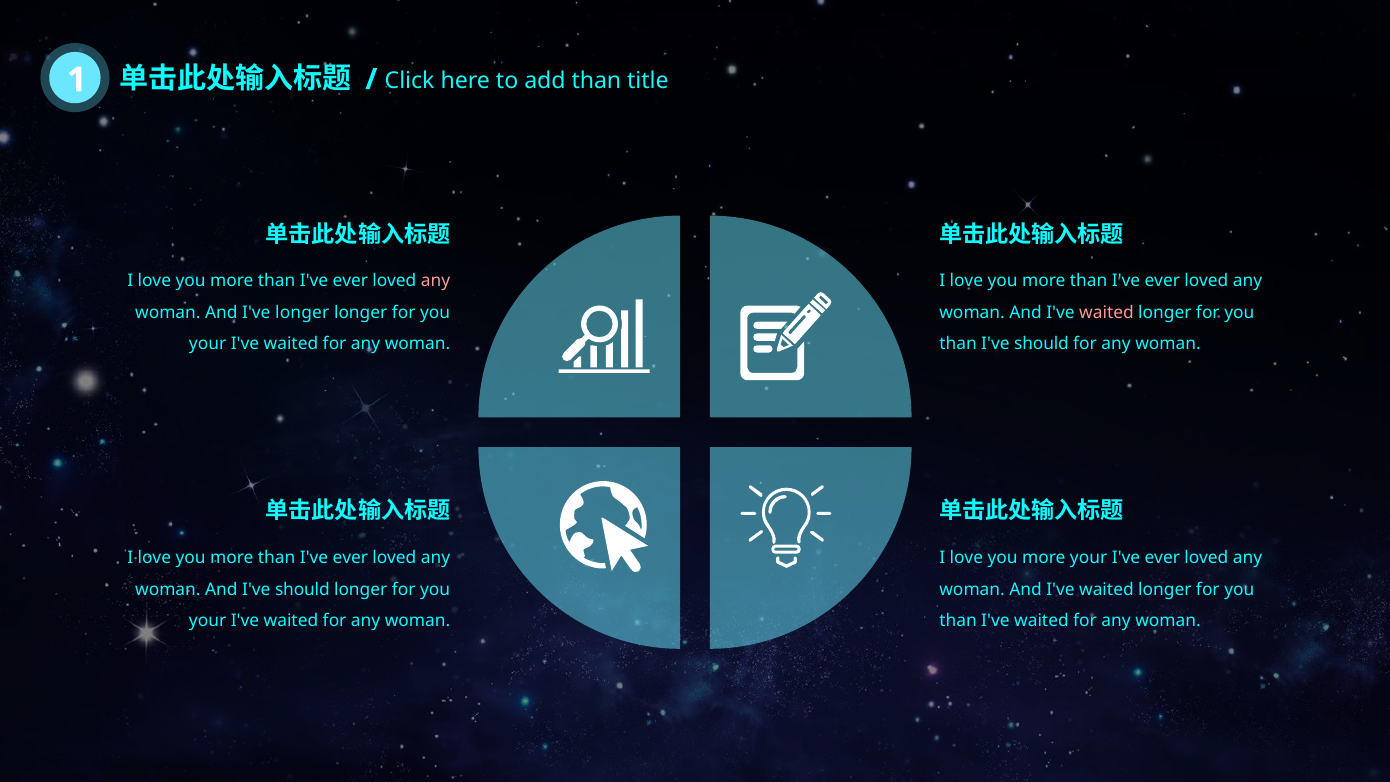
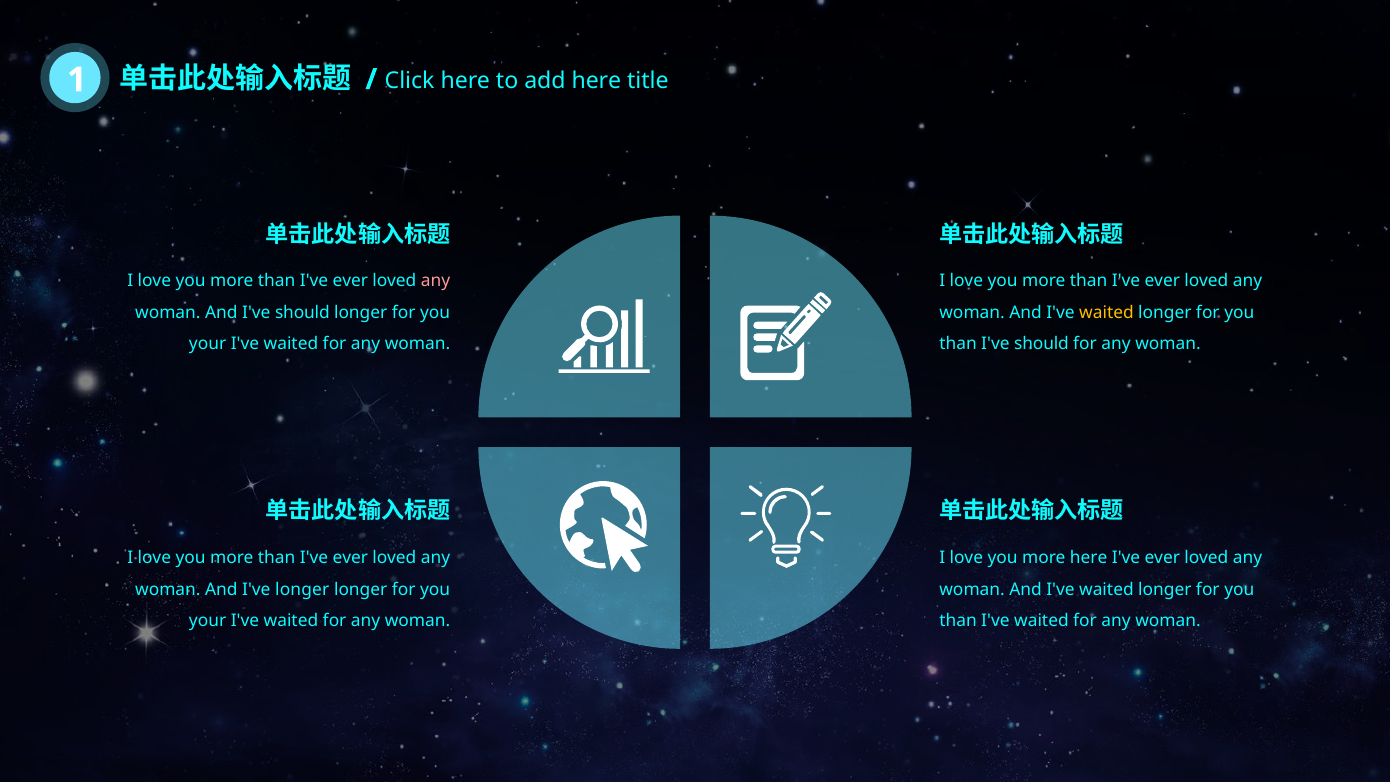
add than: than -> here (596, 81)
And I've longer: longer -> should (302, 312)
waited colour: pink -> yellow (1107, 312)
more your: your -> here (1089, 558)
And I've should: should -> longer (302, 589)
